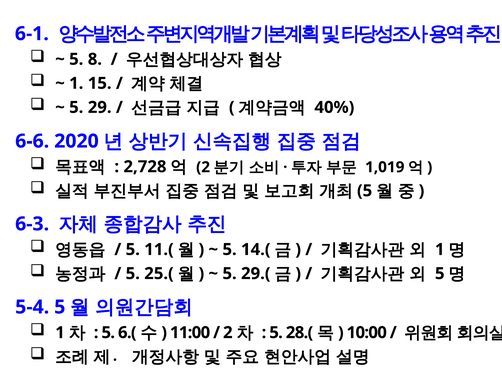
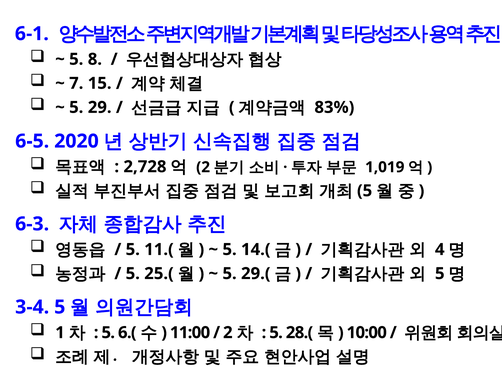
1: 1 -> 7 (76, 83)
40%: 40% -> 83% (334, 108)
6-6: 6-6 -> 6-5 (32, 141)
1: 1 -> 4 (440, 250)
5-4: 5-4 -> 3-4 (32, 307)
